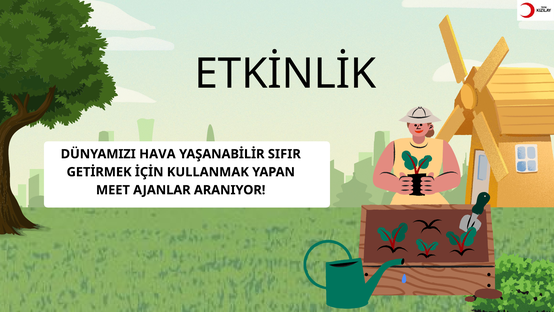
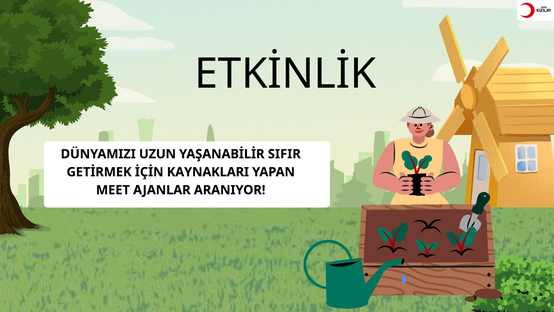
HAVA: HAVA -> UZUN (158, 154)
KULLANMAK: KULLANMAK -> KAYNAKLARI (208, 172)
